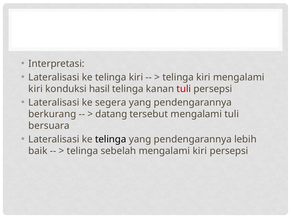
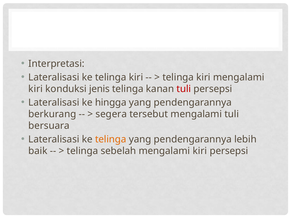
hasil: hasil -> jenis (99, 89)
segera: segera -> hingga (111, 103)
datang: datang -> segera (111, 114)
telinga colour: black -> orange (111, 139)
